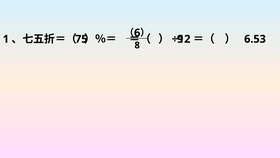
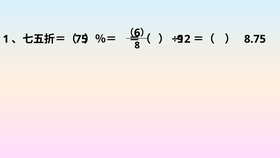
6.53: 6.53 -> 8.75 (255, 39)
